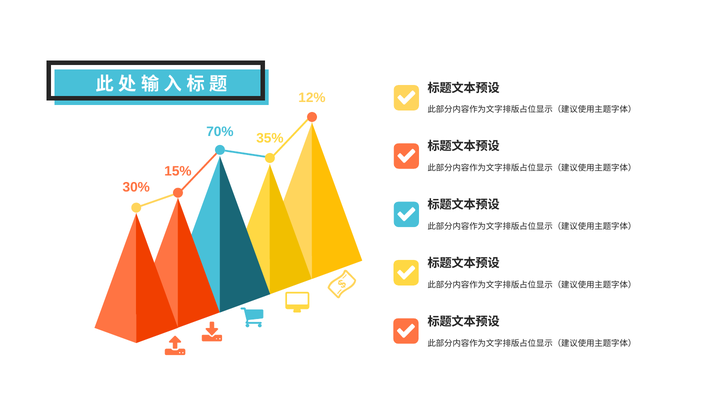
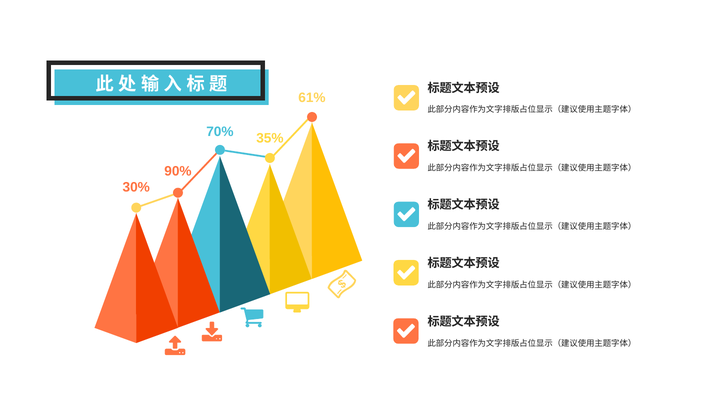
12%: 12% -> 61% (312, 98)
15%: 15% -> 90% (178, 171)
